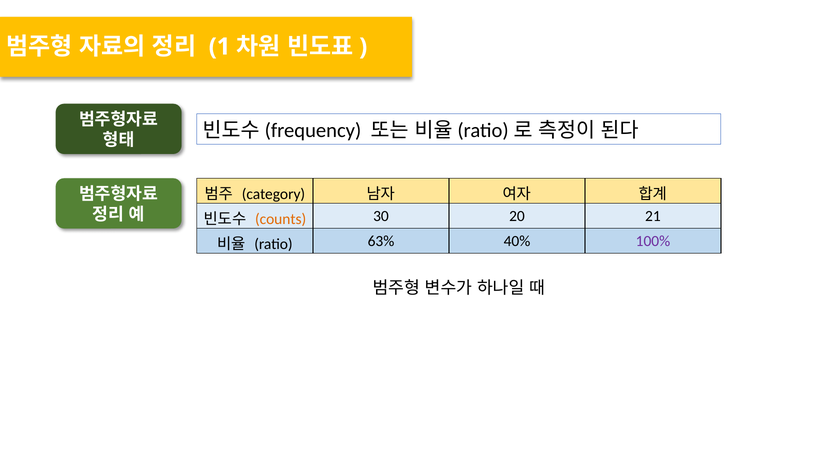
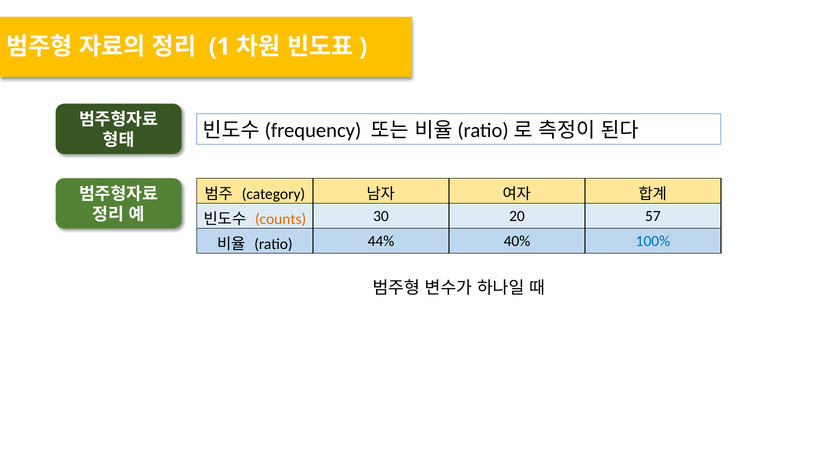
21: 21 -> 57 (653, 216)
63%: 63% -> 44% (381, 241)
100% colour: purple -> blue (653, 241)
